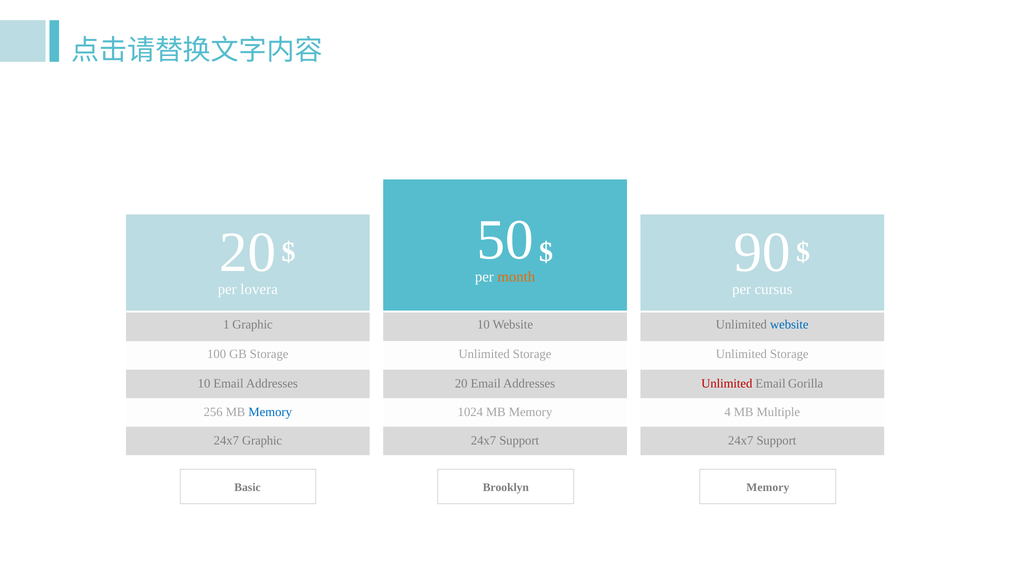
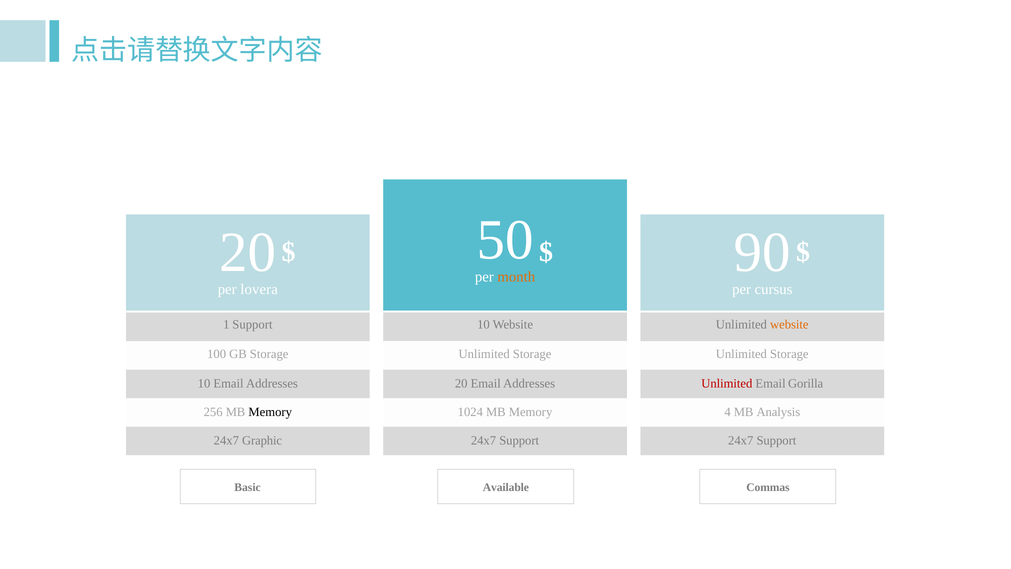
1 Graphic: Graphic -> Support (252, 325)
website colour: blue -> orange (789, 325)
Memory colour: blue -> black (270, 412)
Multiple: Multiple -> Analysis (778, 412)
Brooklyn: Brooklyn -> Available (506, 487)
Memory: Memory -> Commas (768, 487)
